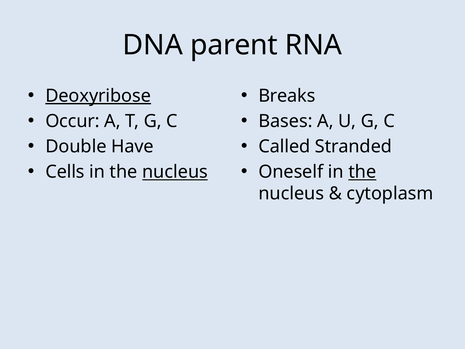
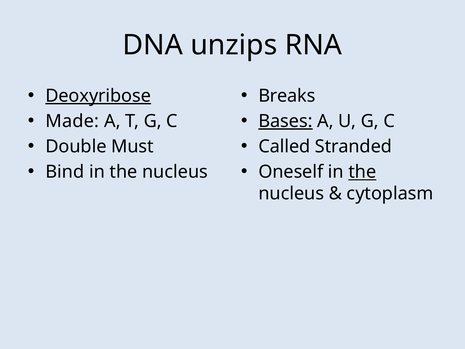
parent: parent -> unzips (234, 45)
Occur: Occur -> Made (72, 121)
Bases underline: none -> present (286, 121)
Have: Have -> Must (132, 146)
Cells: Cells -> Bind (65, 172)
nucleus underline: present -> none (175, 172)
